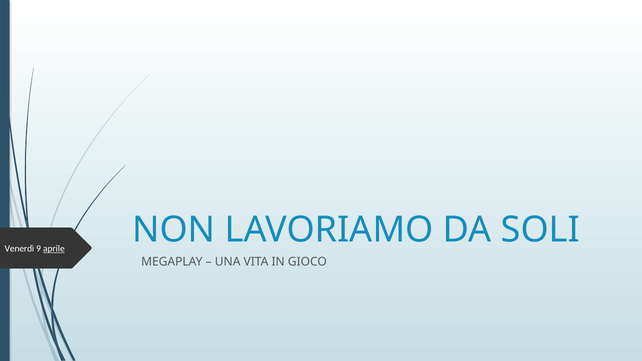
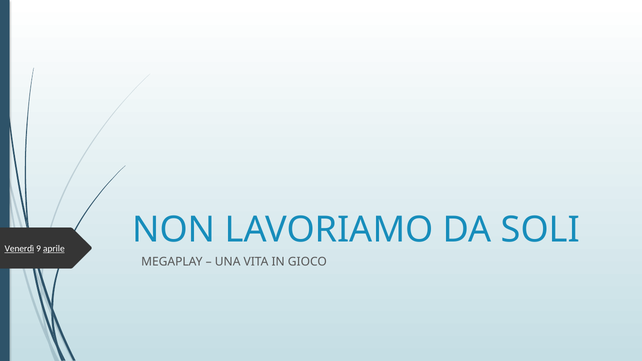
Venerdì underline: none -> present (19, 249)
